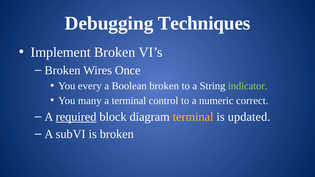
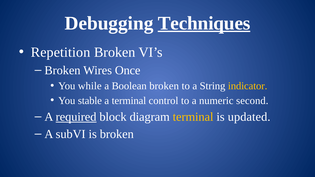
Techniques underline: none -> present (204, 23)
Implement: Implement -> Repetition (61, 52)
every: every -> while (90, 86)
indicator colour: light green -> yellow (248, 86)
many: many -> stable (90, 101)
correct: correct -> second (252, 101)
